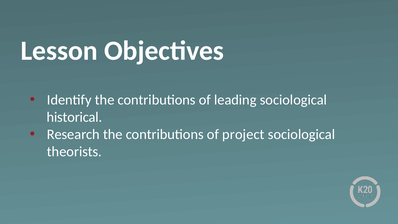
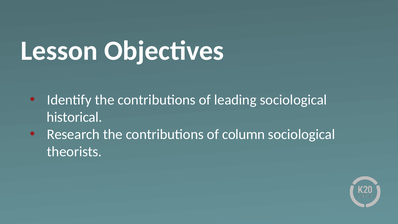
project: project -> column (243, 134)
